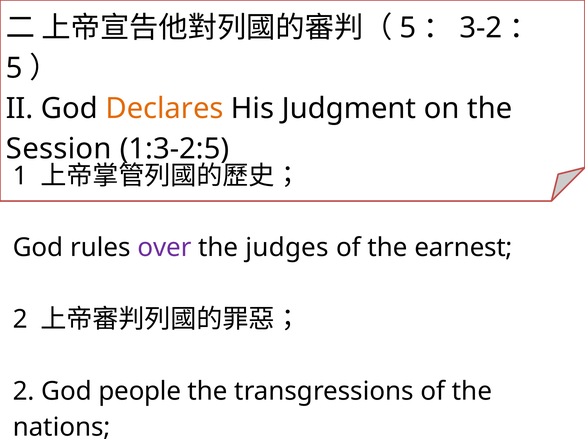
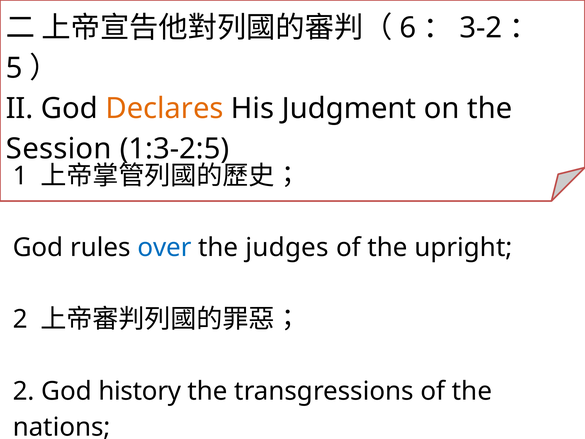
5: 5 -> 6 (408, 28)
over colour: purple -> blue (164, 247)
earnest: earnest -> upright (463, 247)
people: people -> history (140, 391)
